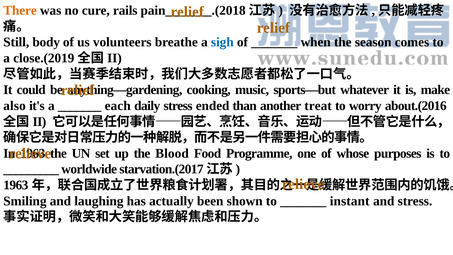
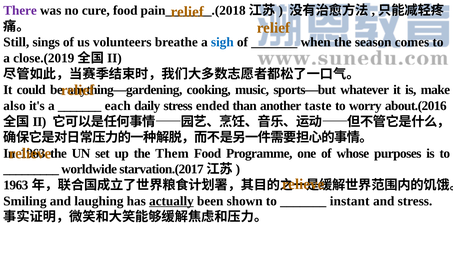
There colour: orange -> purple (20, 11)
cure rails: rails -> food (125, 11)
body: body -> sings (46, 42)
treat: treat -> taste (318, 106)
Blood: Blood -> Them (172, 153)
actually underline: none -> present (171, 201)
